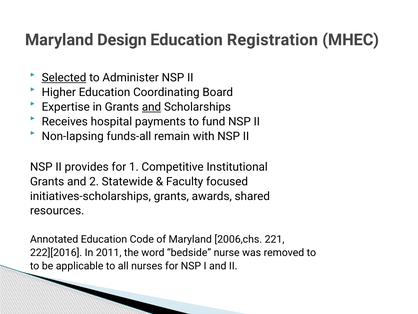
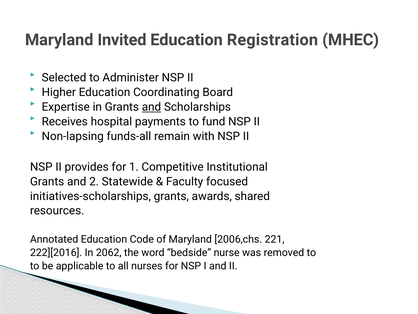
Design: Design -> Invited (122, 40)
Selected underline: present -> none (64, 78)
2011: 2011 -> 2062 (109, 252)
